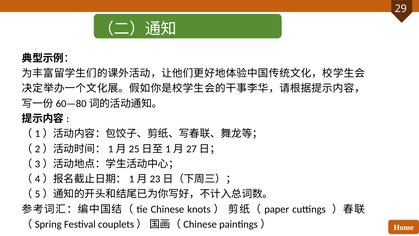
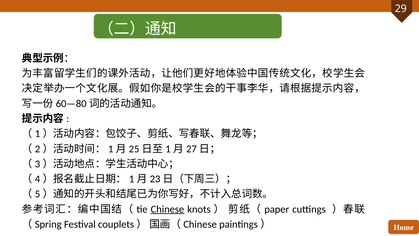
Chinese underline: none -> present (167, 209)
